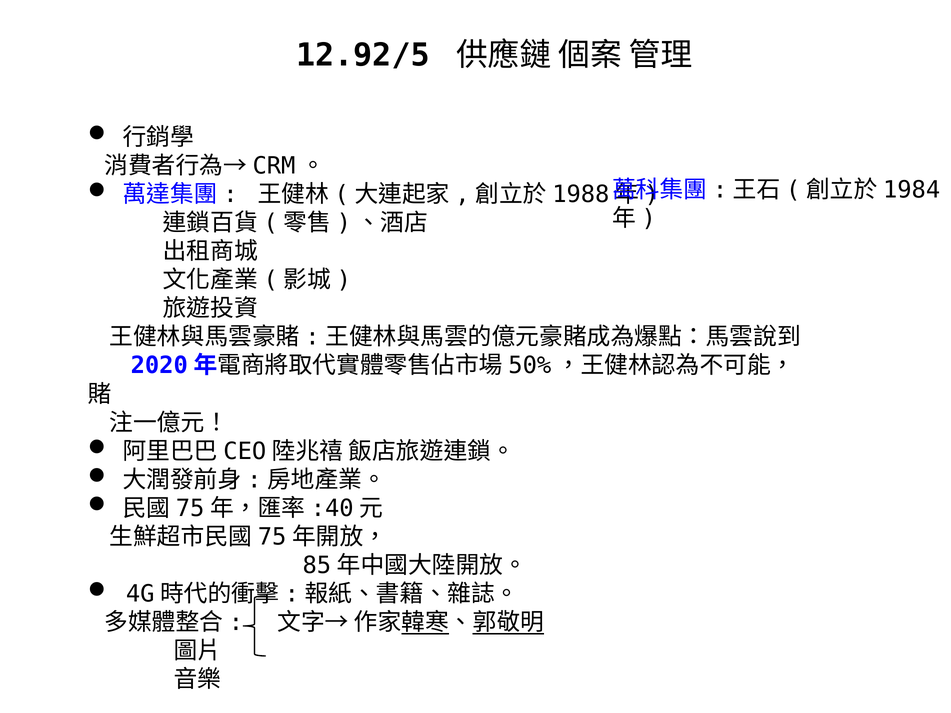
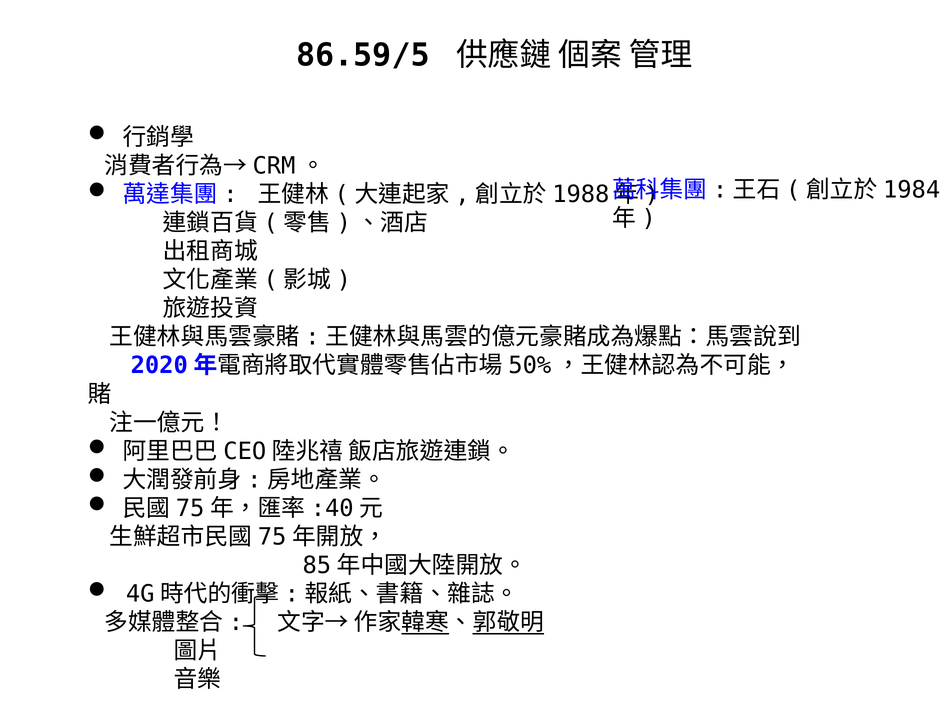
12.92/5: 12.92/5 -> 86.59/5 (363, 55)
